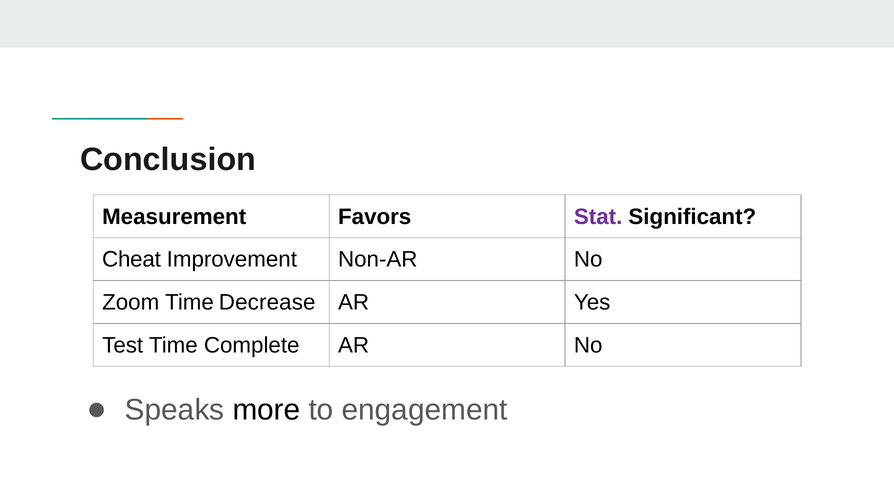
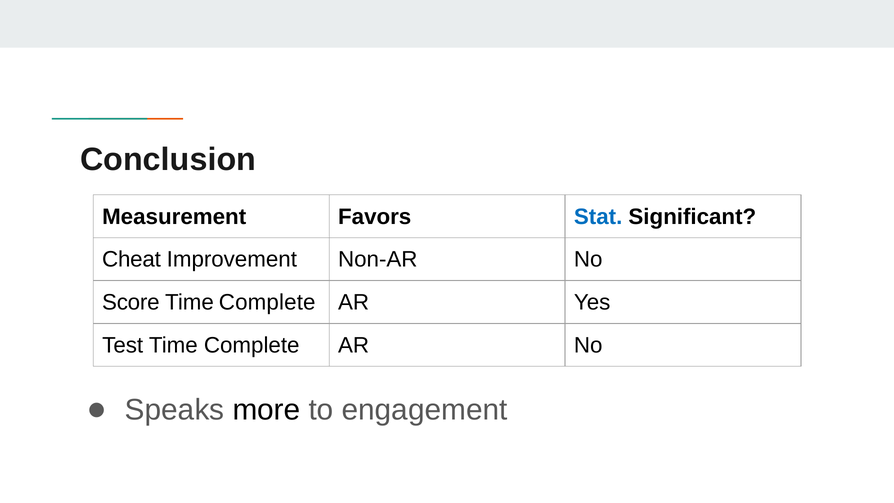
Stat colour: purple -> blue (598, 217)
Zoom: Zoom -> Score (131, 302)
Decrease: Decrease -> Complete (267, 302)
